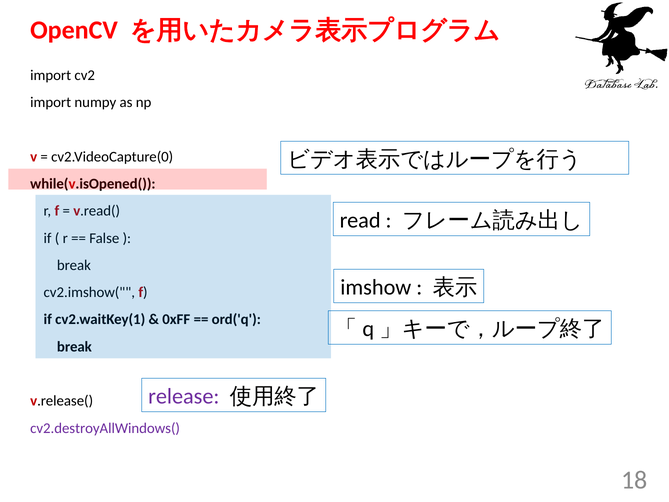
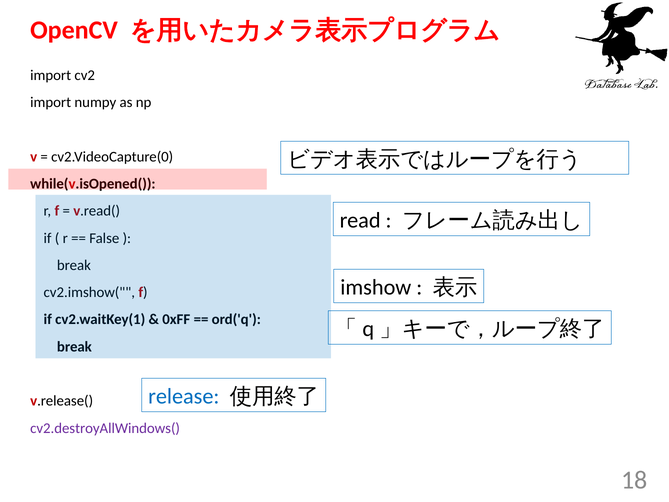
release colour: purple -> blue (184, 396)
